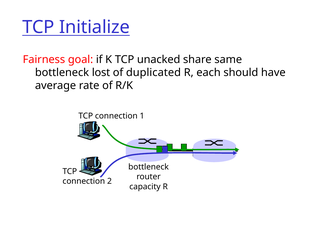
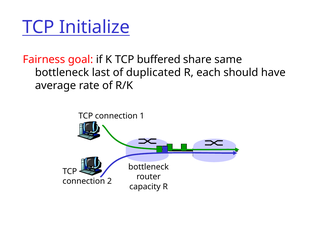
unacked: unacked -> buffered (159, 59)
lost: lost -> last (101, 73)
